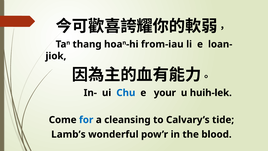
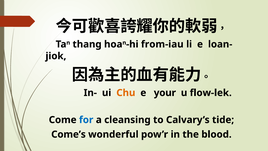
Chu colour: blue -> orange (126, 93)
huih-lek: huih-lek -> flow-lek (211, 93)
Lamb’s: Lamb’s -> Come’s (68, 134)
